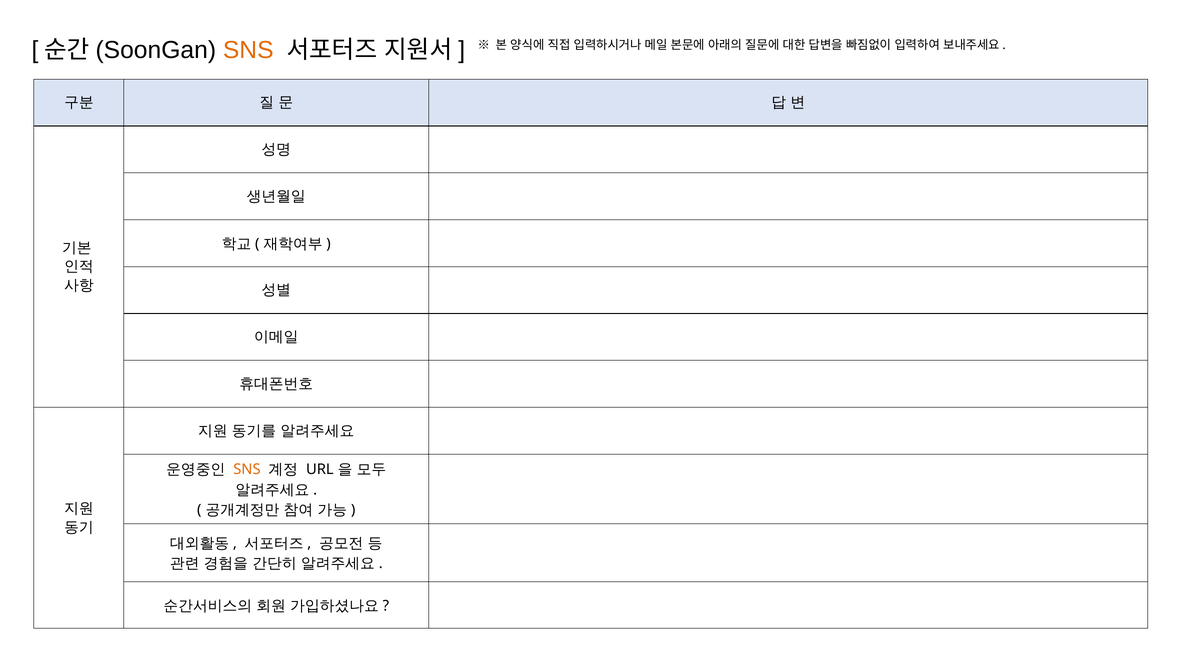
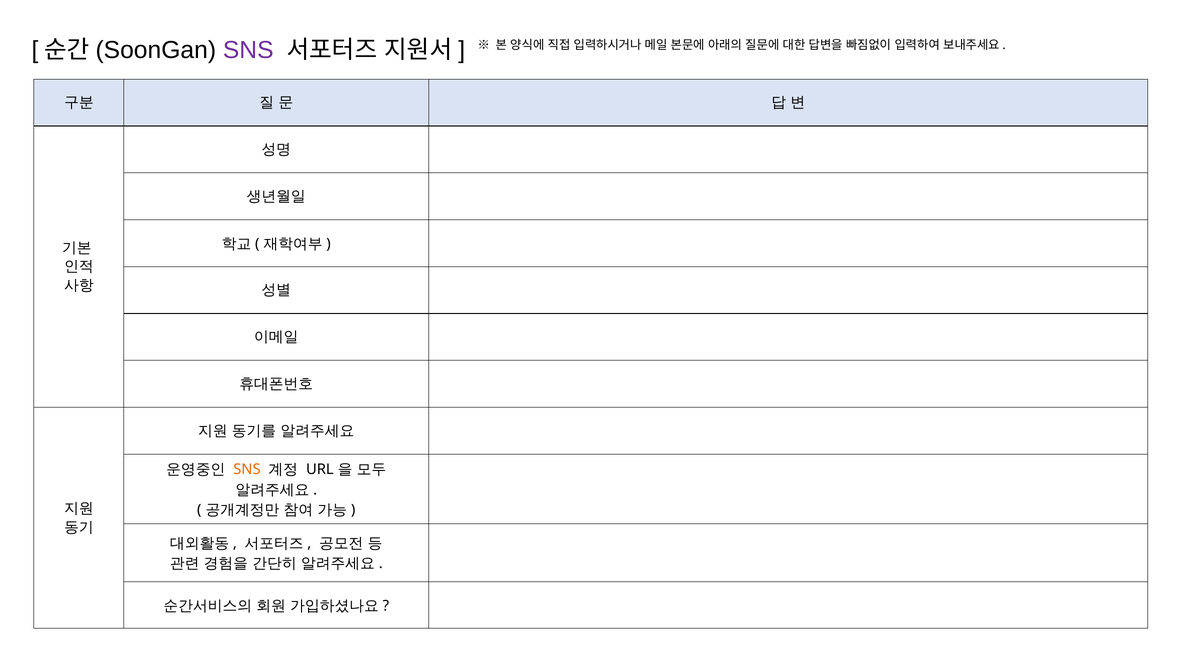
SNS colour: orange -> purple (248, 50)
